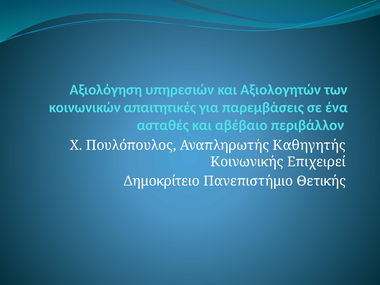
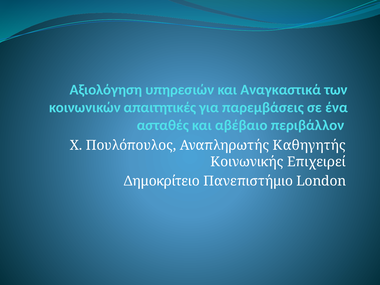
Αξιολογητών: Αξιολογητών -> Αναγκαστικά (281, 90)
Θετικής: Θετικής -> London (321, 181)
